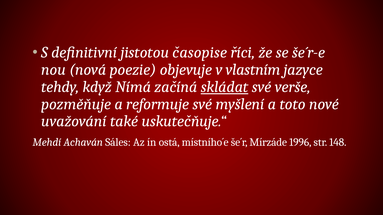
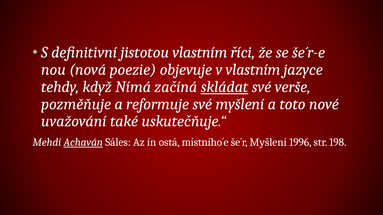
jistotou časopise: časopise -> vlastním (200, 53)
Achaván underline: none -> present (83, 143)
še´r Mírzáde: Mírzáde -> Myšlení (268, 143)
148: 148 -> 198 (338, 143)
